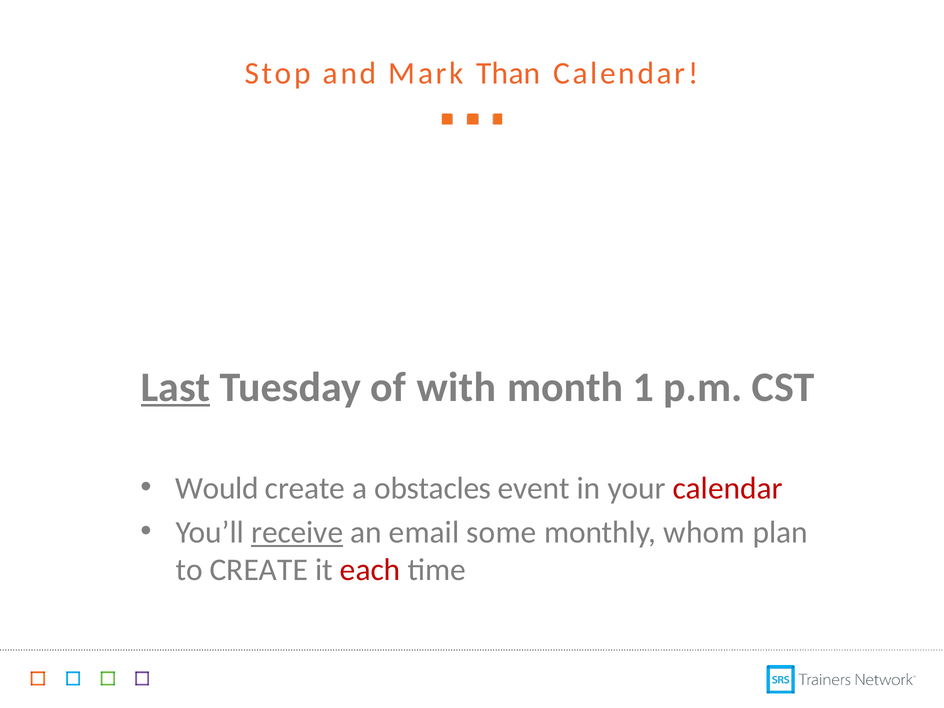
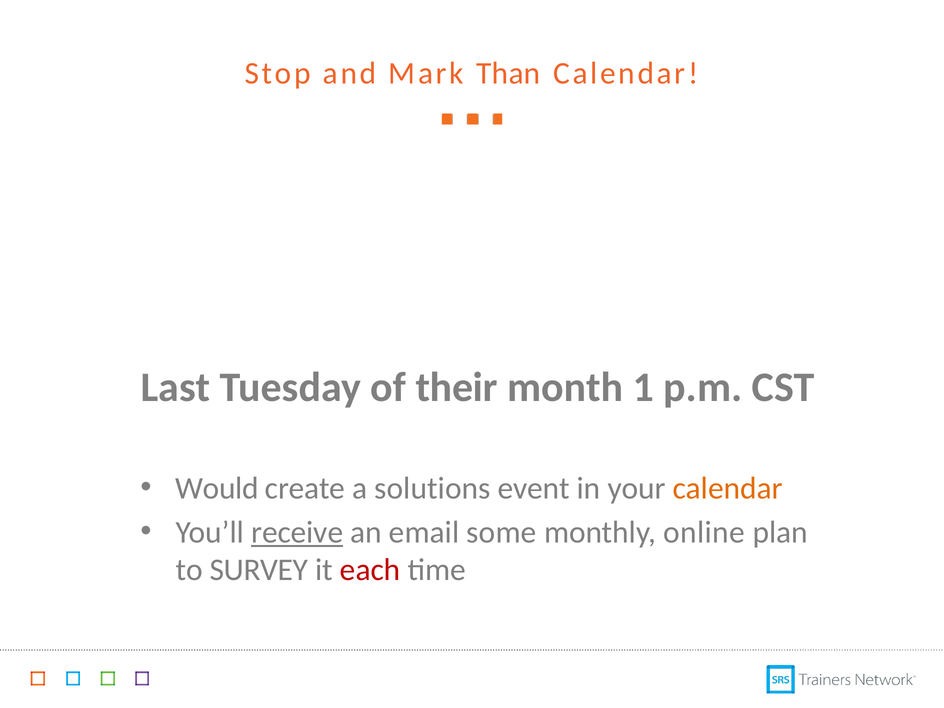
Last underline: present -> none (175, 387)
with: with -> their (457, 387)
obstacles: obstacles -> solutions (433, 488)
calendar colour: red -> orange (728, 488)
whom: whom -> online (704, 532)
to CREATE: CREATE -> SURVEY (259, 570)
